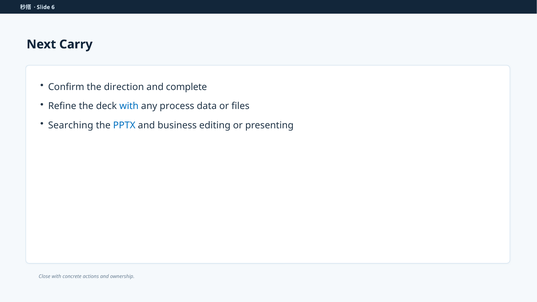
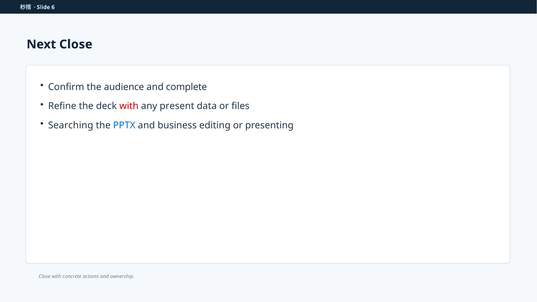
Next Carry: Carry -> Close (76, 44)
direction: direction -> audience (124, 87)
with colour: blue -> red (129, 106)
process: process -> present (177, 106)
